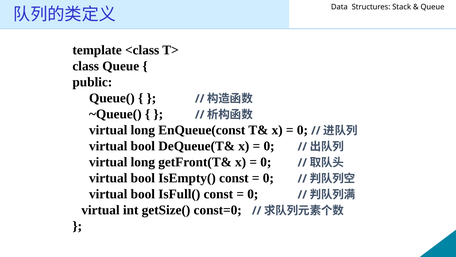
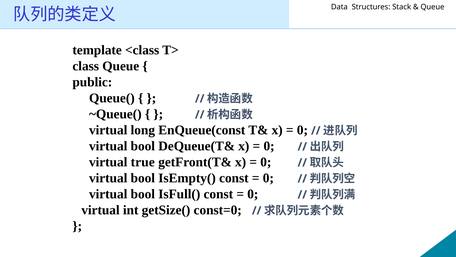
long: long -> true (143, 162)
